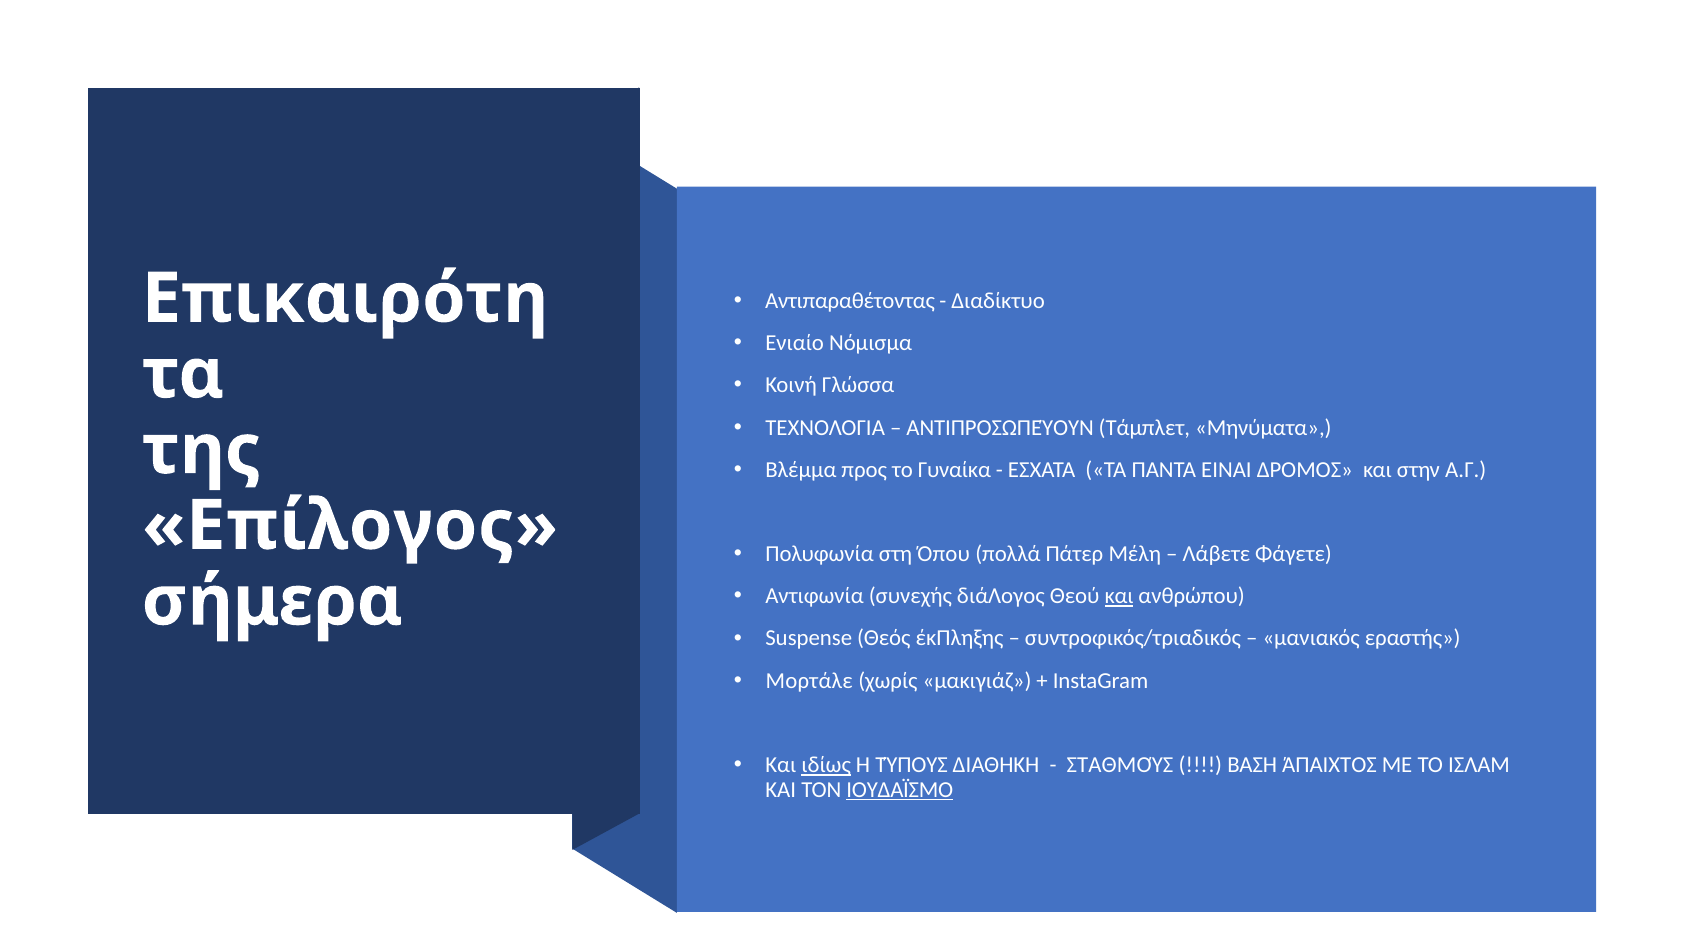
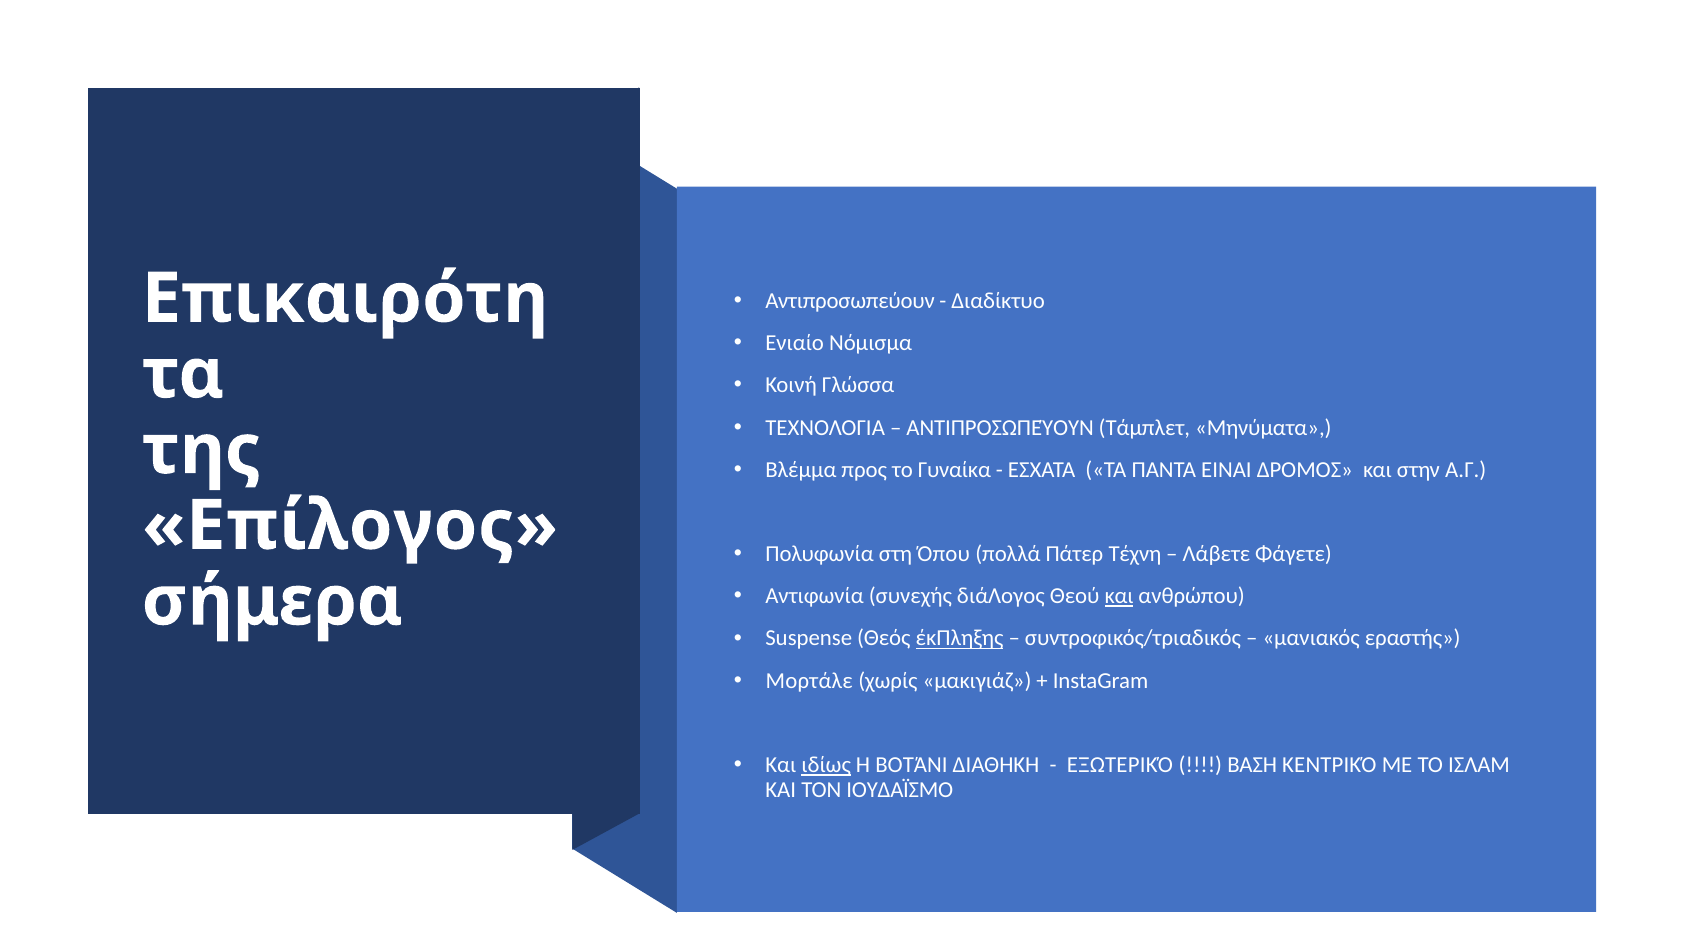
Αντιπαραθέτοντας: Αντιπαραθέτοντας -> Αντιπροσωπεύουν (850, 301)
Μέλη: Μέλη -> Τέχνη (1135, 554)
έκΠληξης underline: none -> present (960, 639)
ΤΎΠΟΥΣ: ΤΎΠΟΥΣ -> ΒΟΤΆΝΙ (911, 765)
ΣΤΑΘΜΟΎΣ: ΣΤΑΘΜΟΎΣ -> ΕΞΩΤΕΡΙΚΌ (1120, 765)
ΆΠΑΙΧΤΟΣ: ΆΠΑΙΧΤΟΣ -> ΚΕΝΤΡΙΚΌ (1329, 765)
ΙΟΥΔΑΪΣΜΟ underline: present -> none (900, 790)
